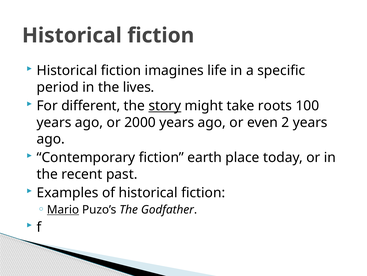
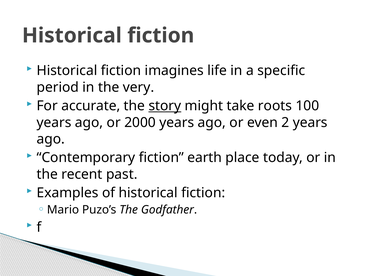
lives: lives -> very (139, 87)
different: different -> accurate (91, 106)
Mario underline: present -> none (63, 209)
